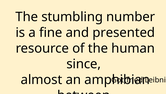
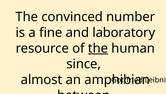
stumbling: stumbling -> convinced (72, 17)
presented: presented -> laboratory (124, 32)
the underline: none -> present (98, 48)
